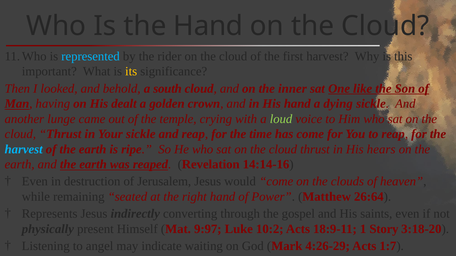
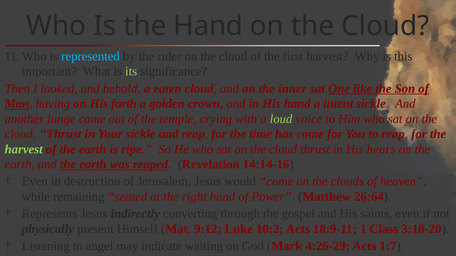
its colour: yellow -> light green (131, 72)
south: south -> eaten (167, 89)
dealt: dealt -> forth (124, 104)
dying: dying -> intent (338, 104)
harvest colour: light blue -> light green (24, 150)
9:97: 9:97 -> 9:12 (208, 229)
Story: Story -> Class (384, 229)
